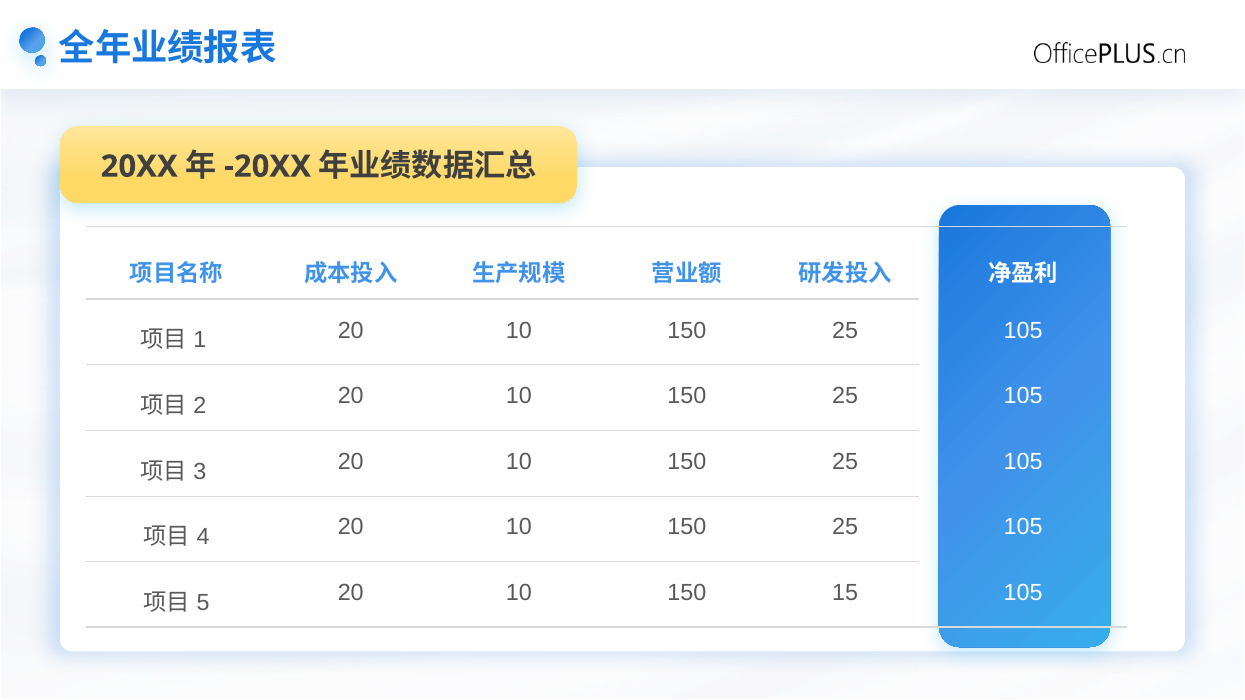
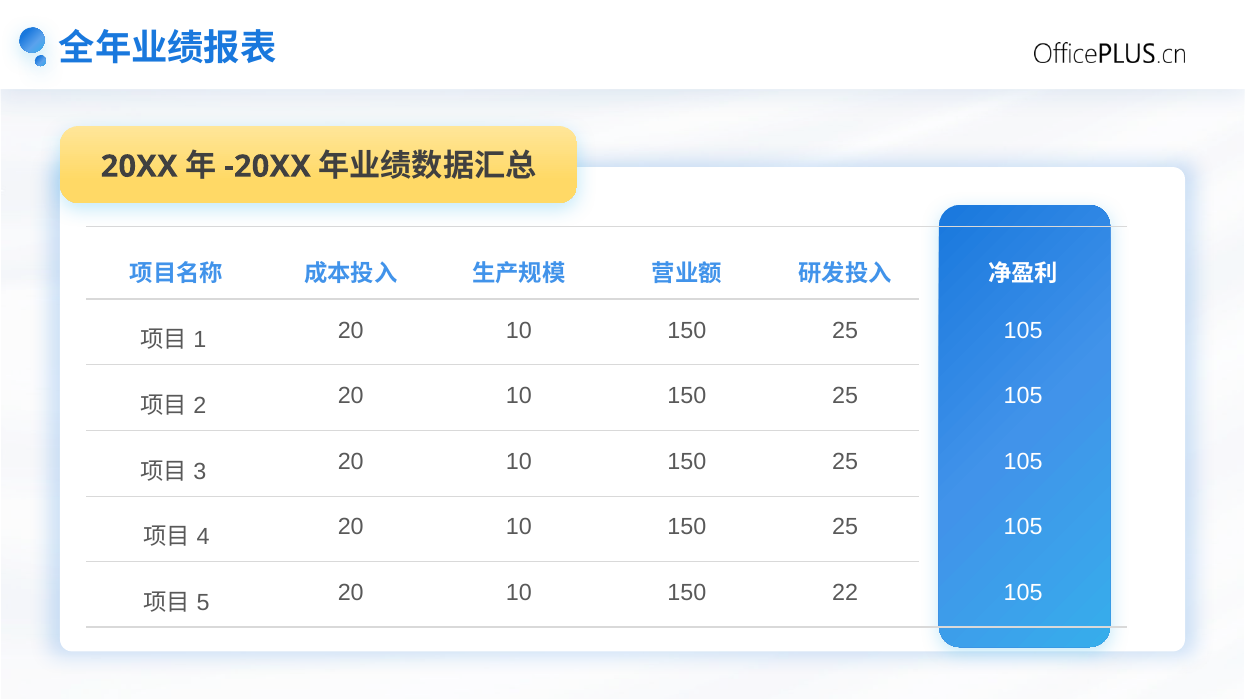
15: 15 -> 22 (845, 593)
